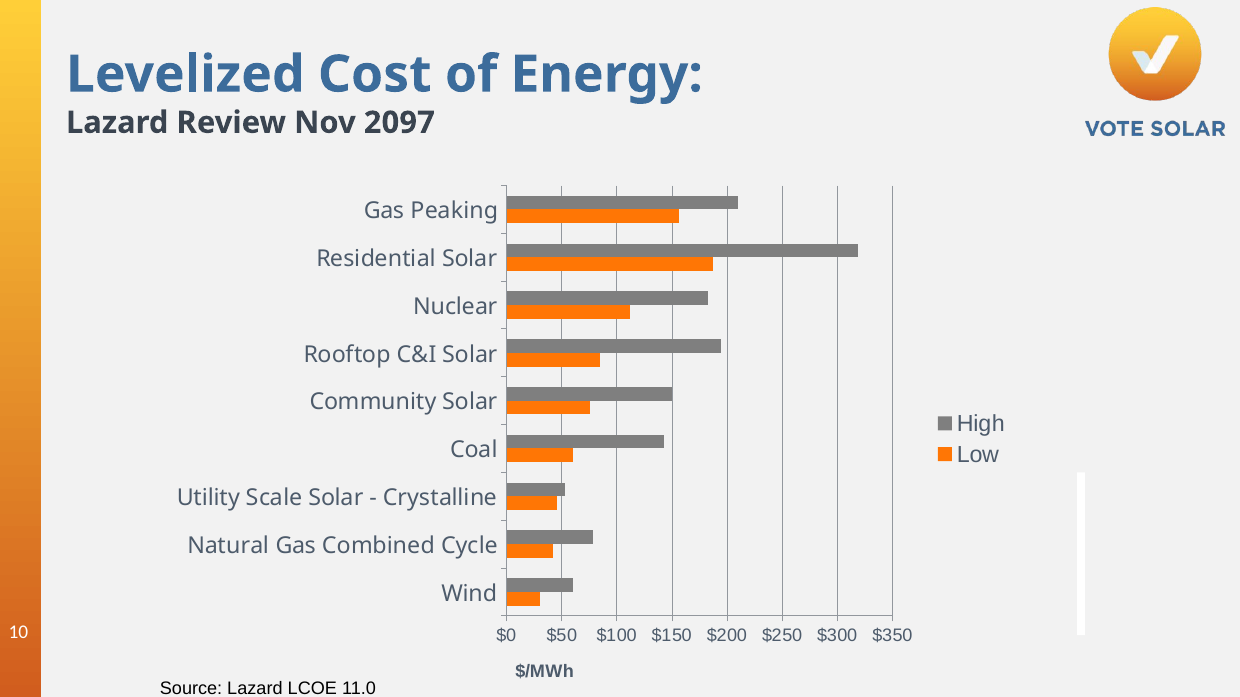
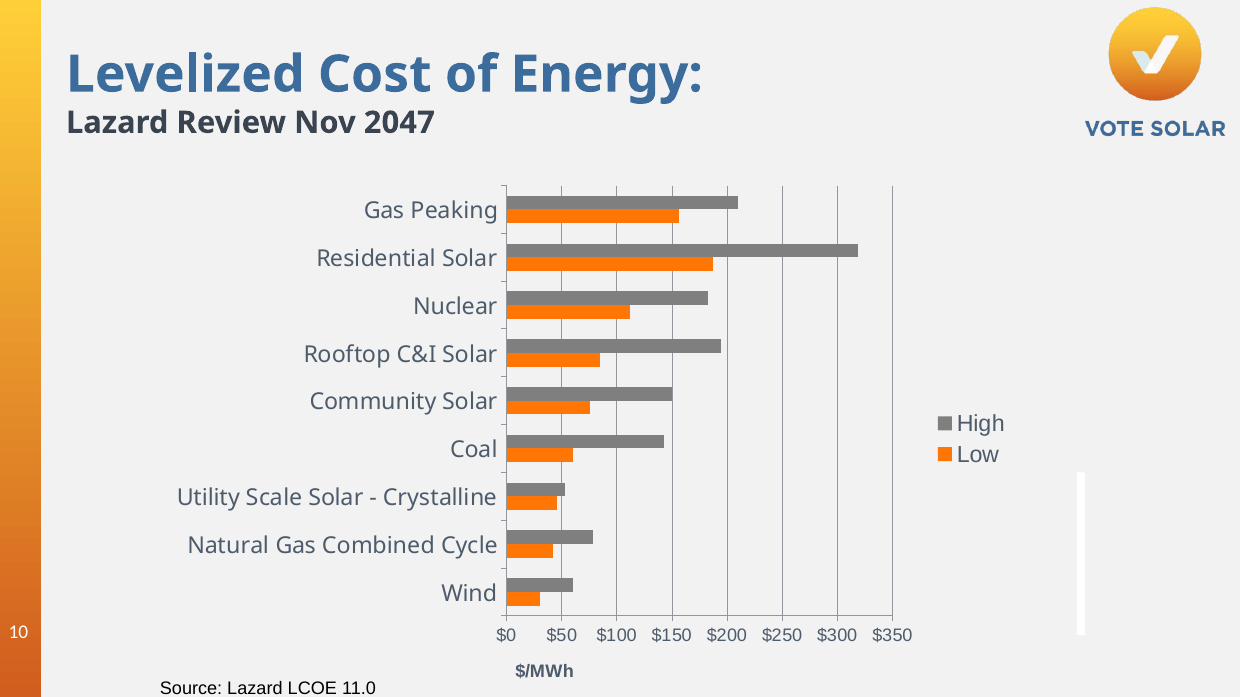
2097: 2097 -> 2047 (399, 123)
